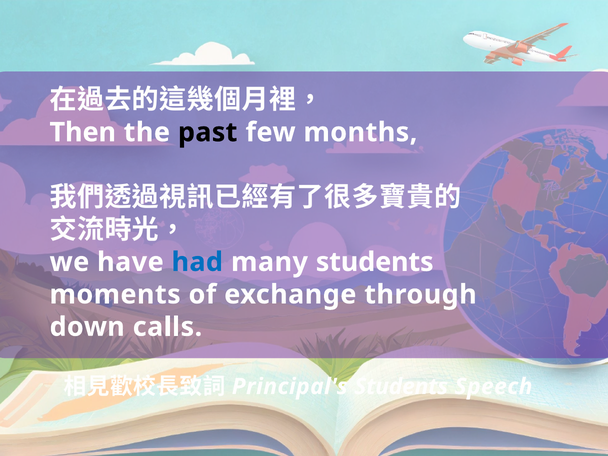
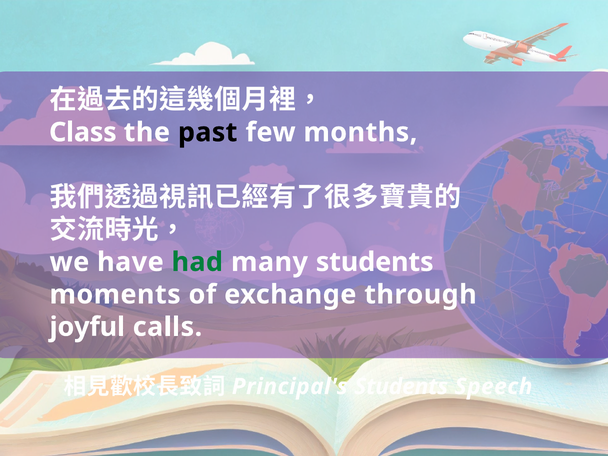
Then: Then -> Class (83, 132)
had colour: blue -> green (197, 262)
down: down -> joyful (87, 327)
